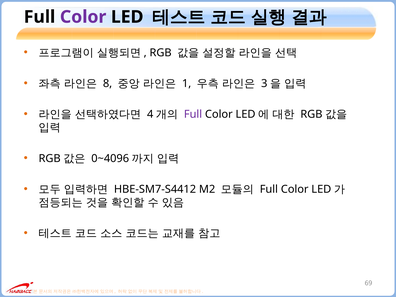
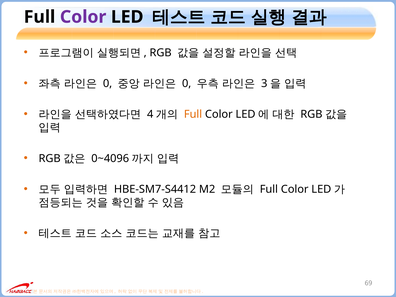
8: 8 -> 0 (108, 84)
1: 1 -> 0 (187, 84)
Full colour: purple -> orange (193, 114)
